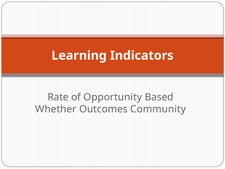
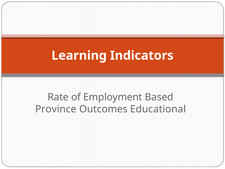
Opportunity: Opportunity -> Employment (113, 97)
Whether: Whether -> Province (56, 109)
Community: Community -> Educational (158, 109)
